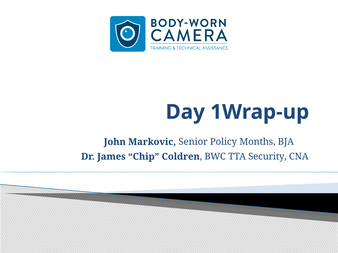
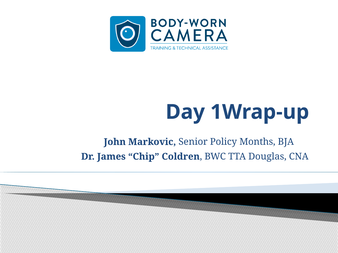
Security: Security -> Douglas (267, 157)
